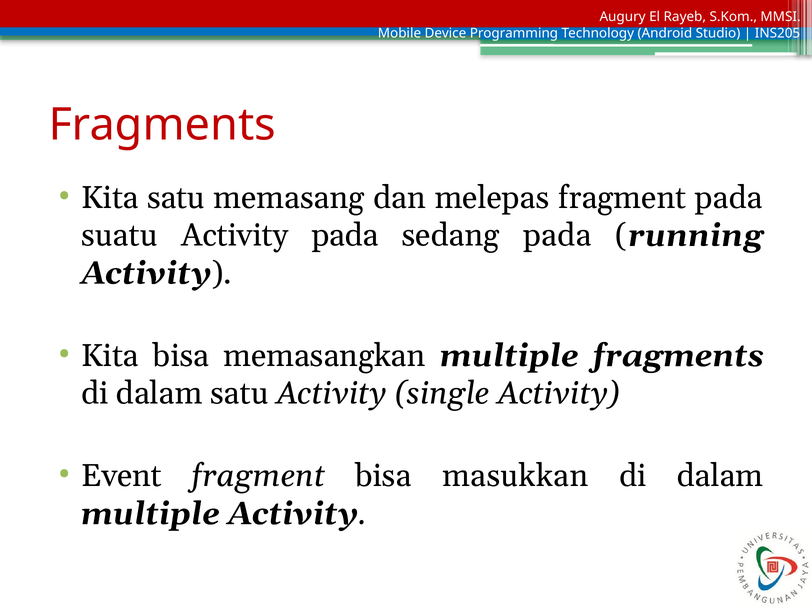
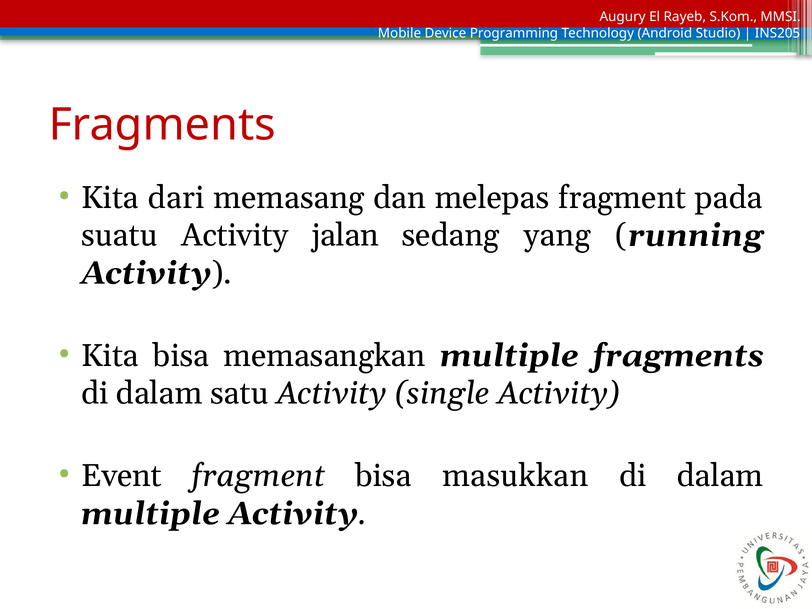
Kita satu: satu -> dari (176, 198)
Activity pada: pada -> jalan (345, 235)
sedang pada: pada -> yang (557, 235)
